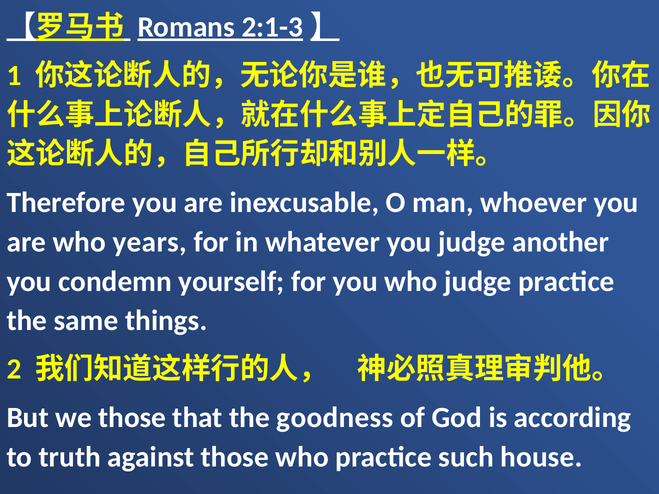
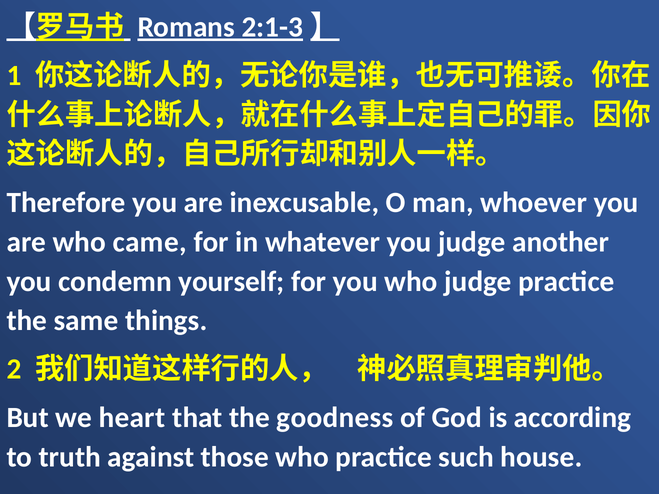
years: years -> came (150, 242)
we those: those -> heart (132, 418)
